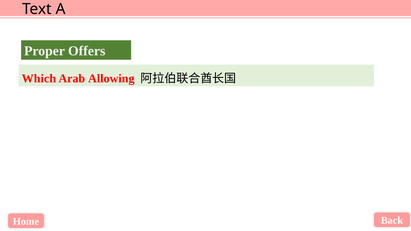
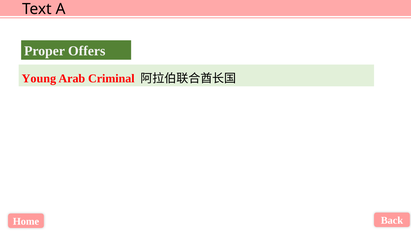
Which: Which -> Young (39, 78)
Allowing: Allowing -> Criminal (111, 78)
